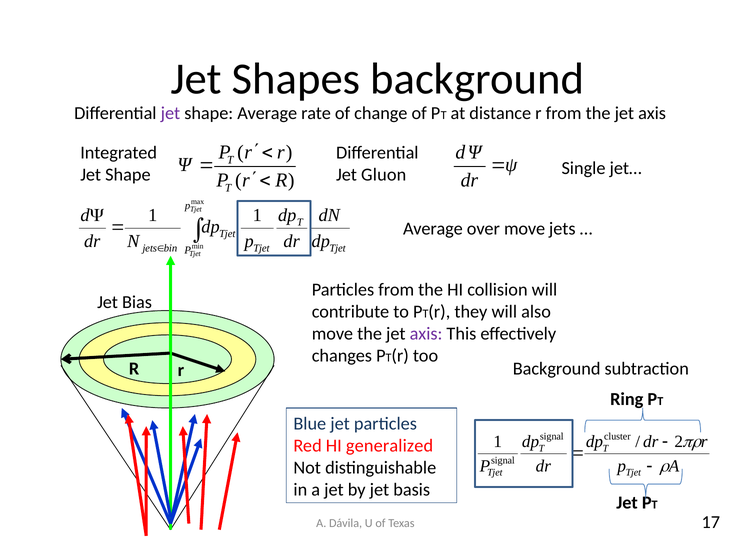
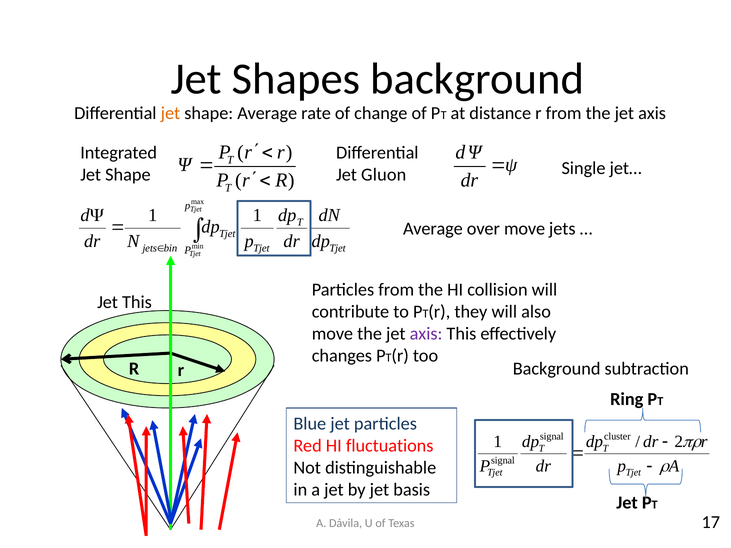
jet colour: purple -> orange (170, 113)
Jet Bias: Bias -> This (137, 302)
generalized: generalized -> fluctuations (390, 446)
